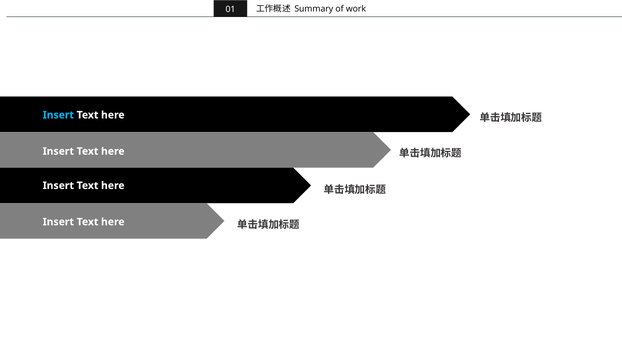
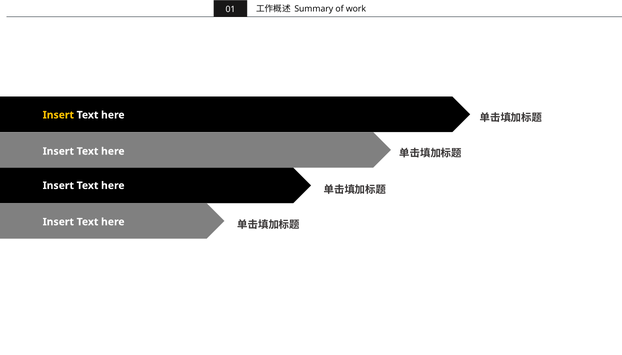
Insert colour: light blue -> yellow (58, 115)
